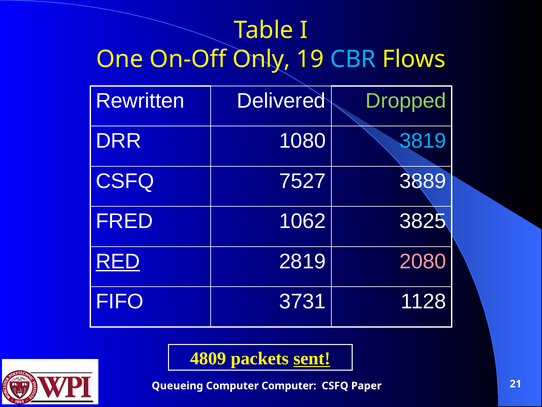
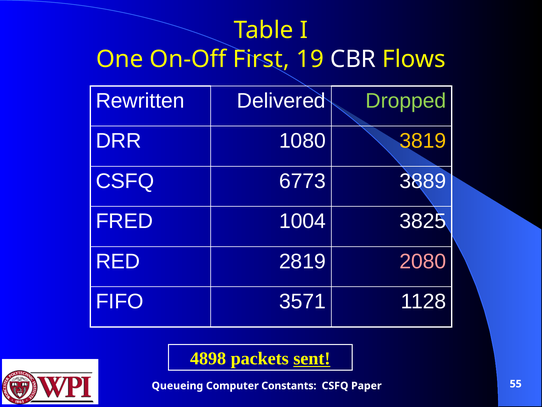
Only: Only -> First (261, 59)
CBR colour: light blue -> white (353, 59)
3819 colour: light blue -> yellow (423, 141)
7527: 7527 -> 6773 (302, 181)
1062: 1062 -> 1004 (302, 221)
RED underline: present -> none (118, 261)
3731: 3731 -> 3571 (302, 301)
4809: 4809 -> 4898 (208, 358)
Computer Computer: Computer -> Constants (289, 385)
21: 21 -> 55 (516, 383)
